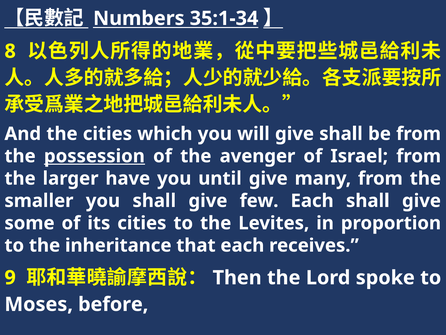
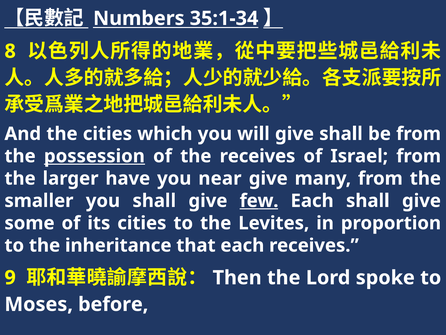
the avenger: avenger -> receives (258, 156)
until: until -> near (220, 178)
few underline: none -> present (259, 201)
